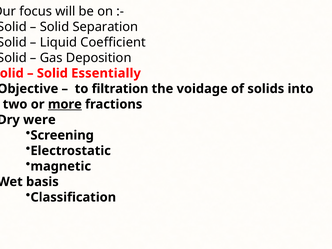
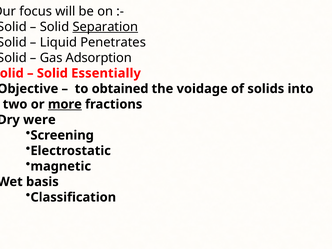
Separation underline: none -> present (105, 27)
Coefficient: Coefficient -> Penetrates (113, 42)
Deposition: Deposition -> Adsorption (99, 58)
filtration: filtration -> obtained (120, 89)
